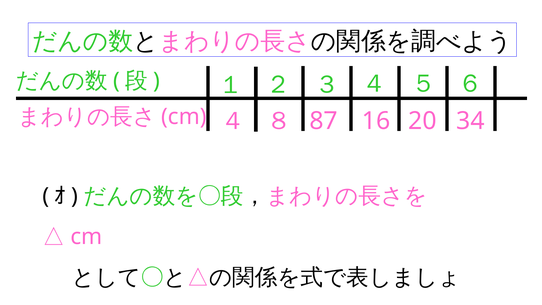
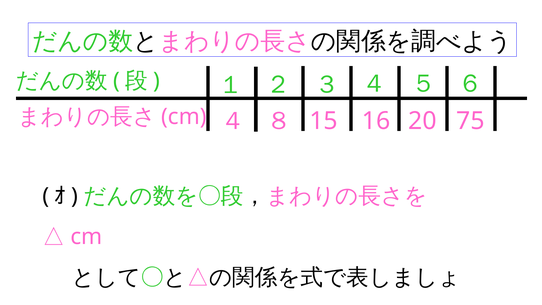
87: 87 -> 15 (324, 121)
34: 34 -> 75 (470, 121)
